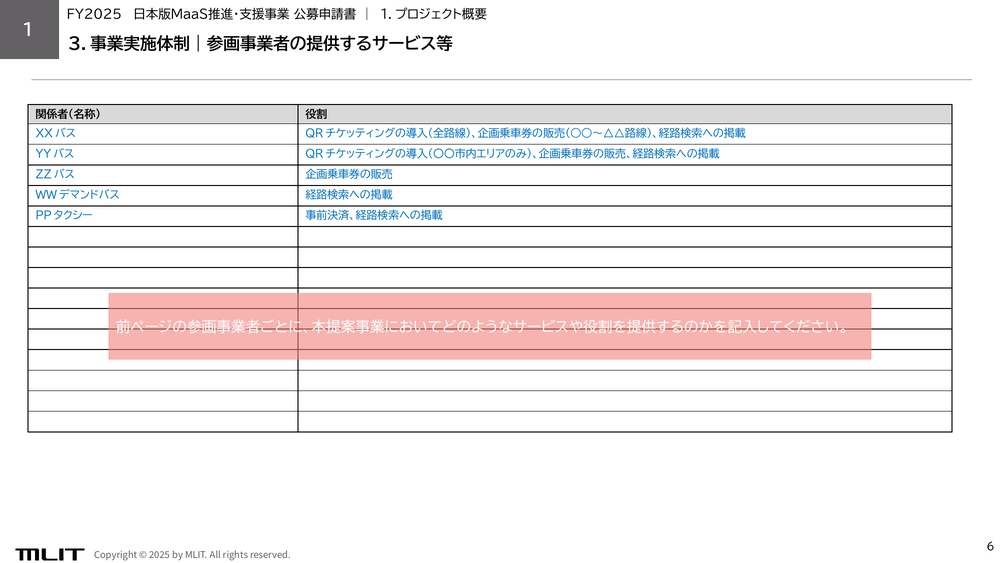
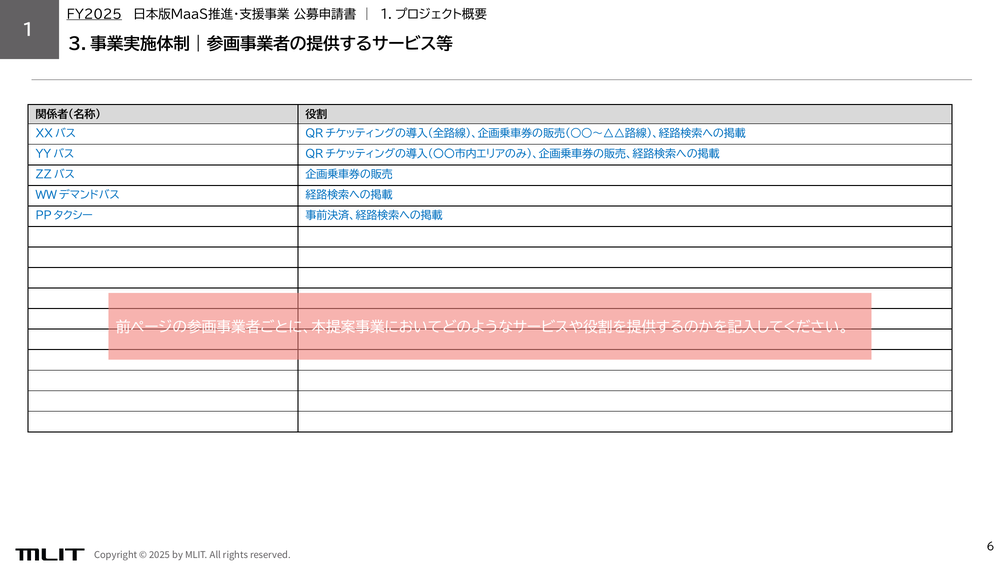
FY2025 underline: none -> present (94, 14)
